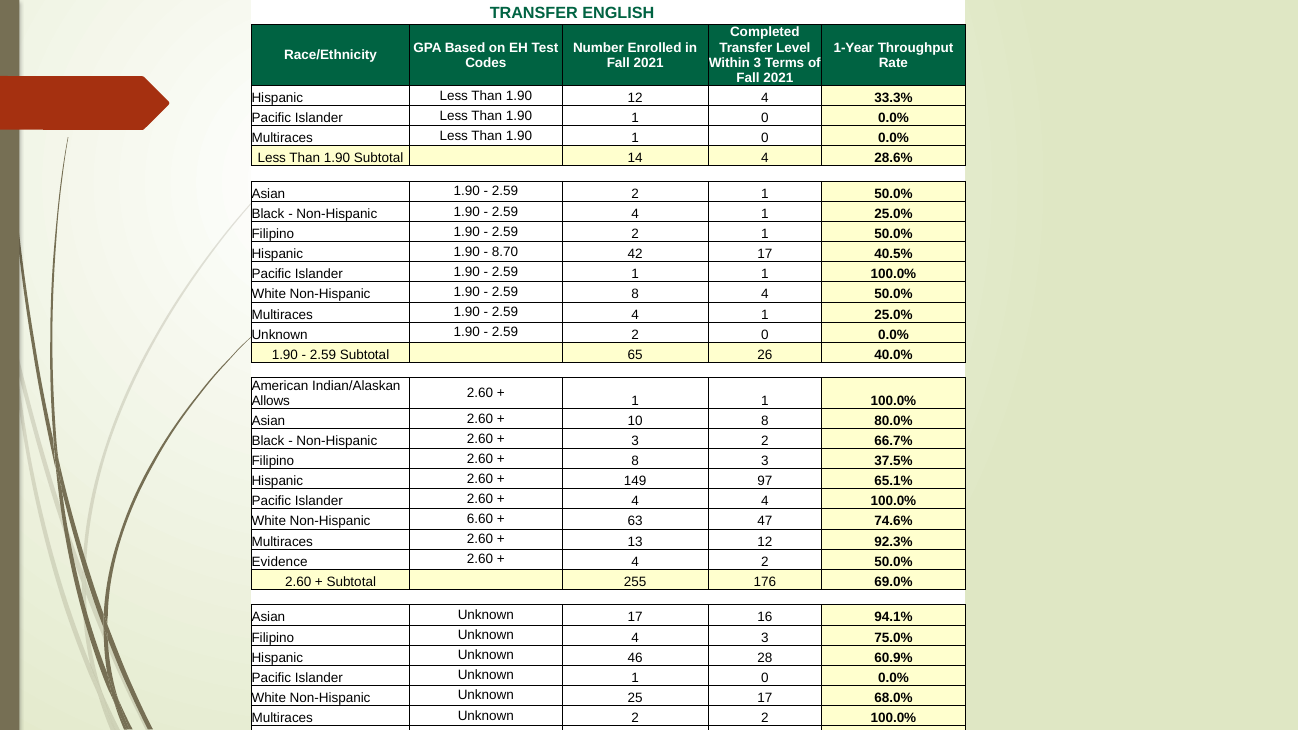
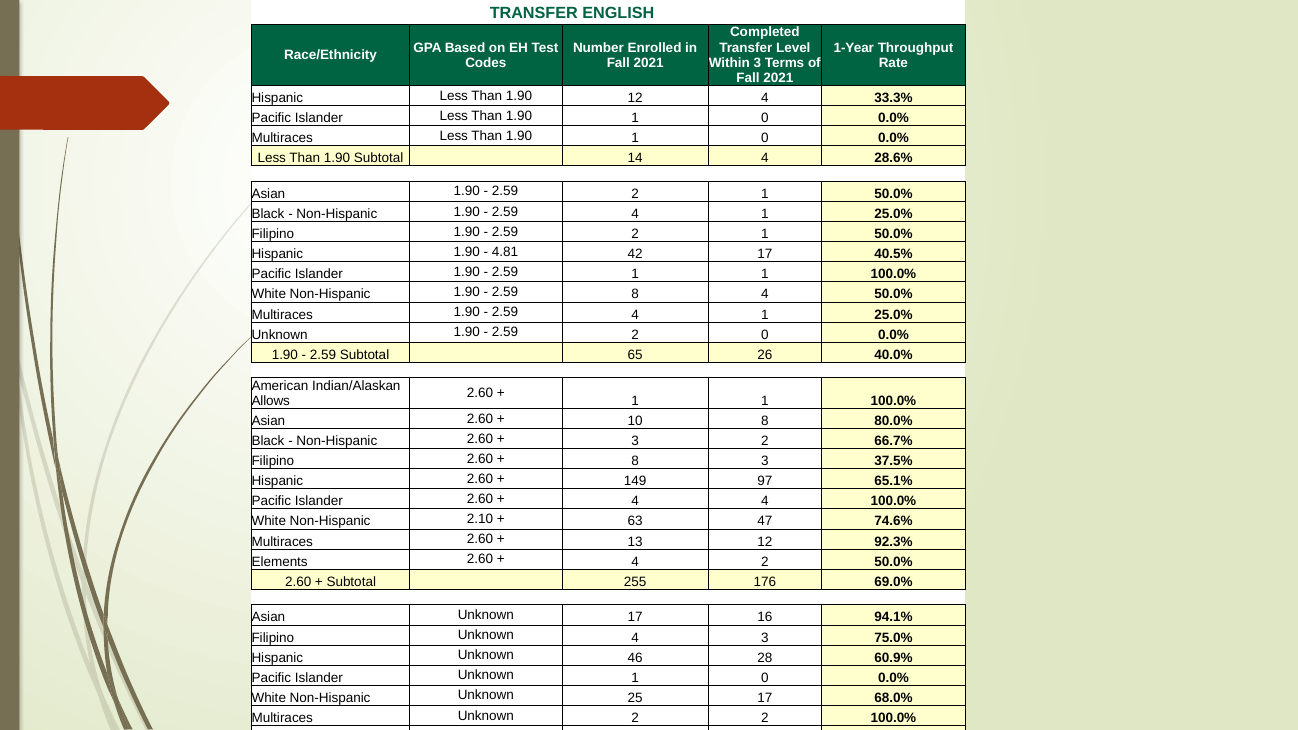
8.70: 8.70 -> 4.81 (505, 252)
6.60: 6.60 -> 2.10 (480, 519)
Evidence: Evidence -> Elements (280, 562)
